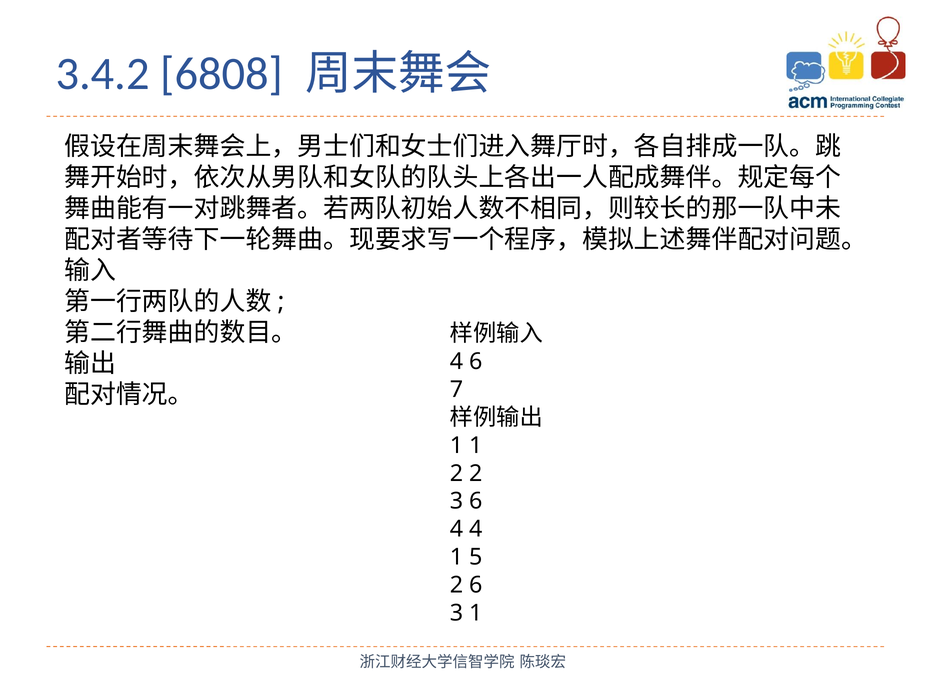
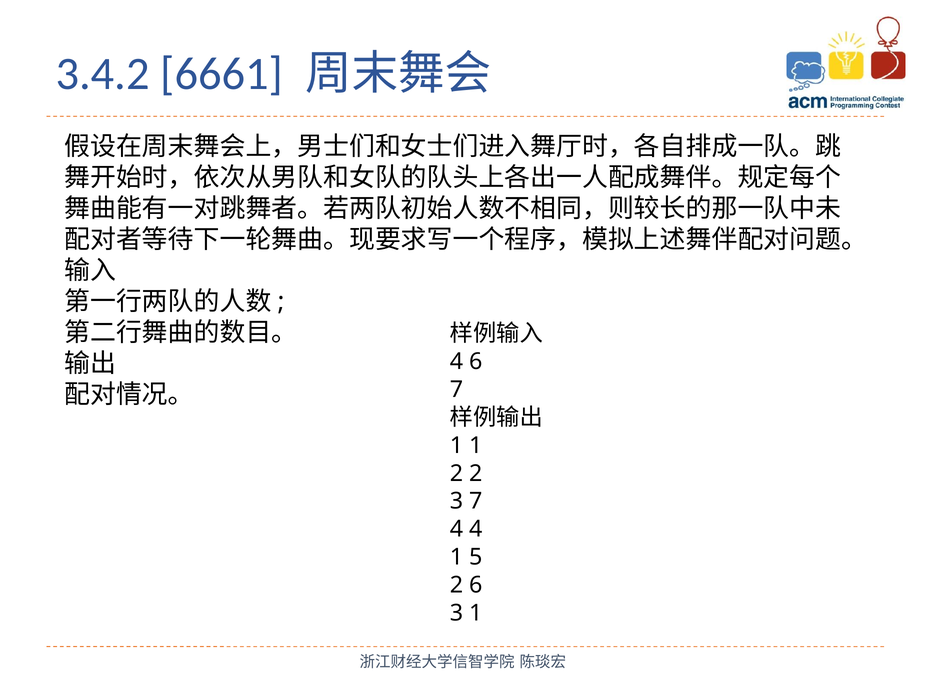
6808: 6808 -> 6661 (222, 74)
3 6: 6 -> 7 (476, 501)
